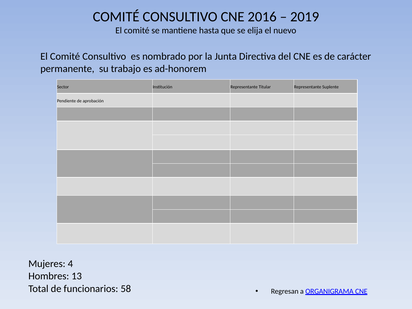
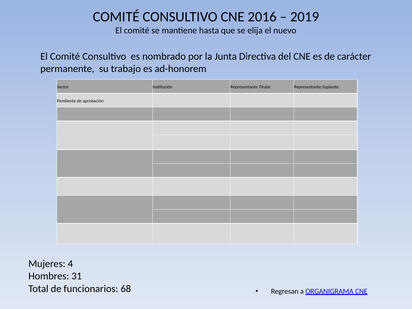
13: 13 -> 31 (77, 276)
58: 58 -> 68 (126, 289)
